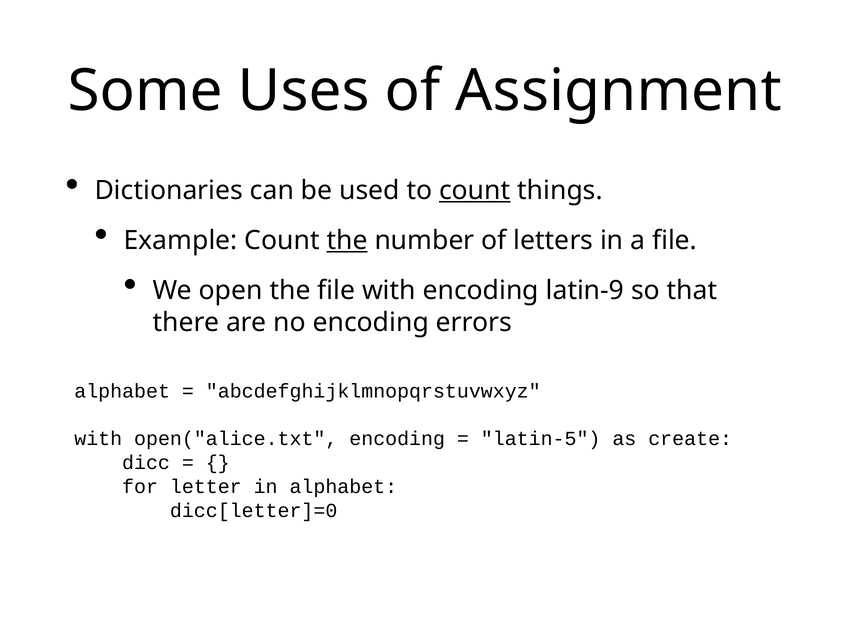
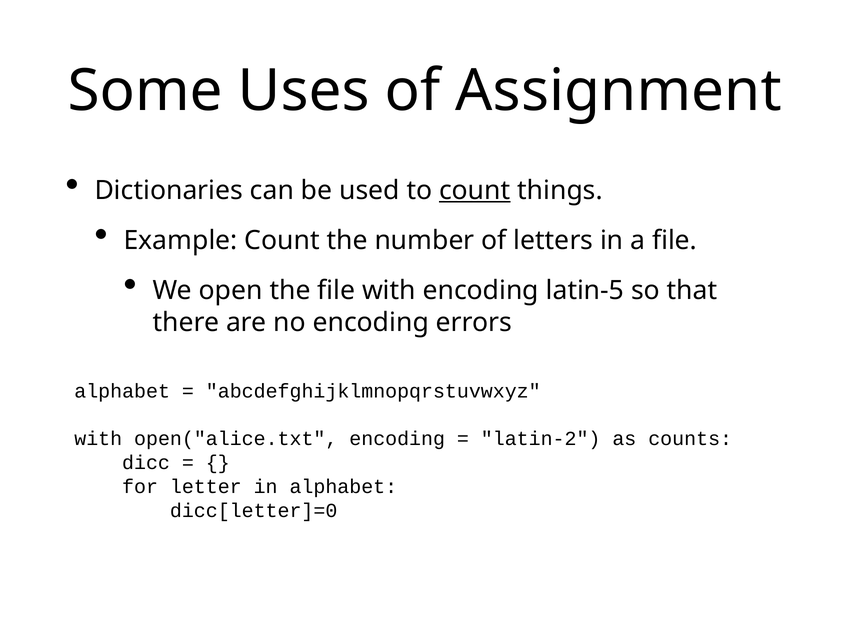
the underline: present -> none (347, 241)
latin-9: latin-9 -> latin-5 (585, 291)
latin-5: latin-5 -> latin-2 (541, 439)
create: create -> counts (690, 439)
